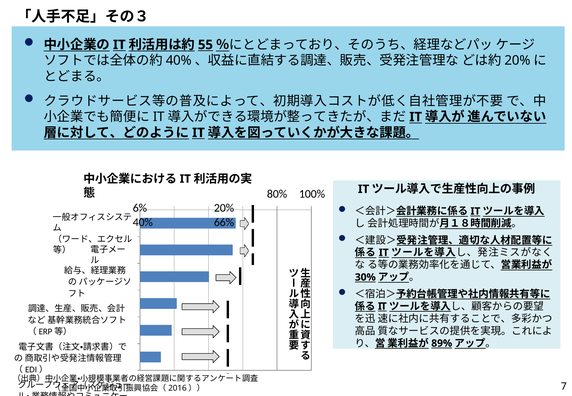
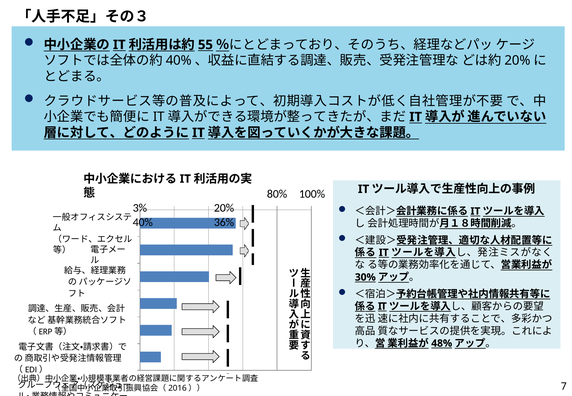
6%: 6% -> 3% (140, 208)
66%: 66% -> 36% (224, 222)
89%: 89% -> 48% (442, 343)
